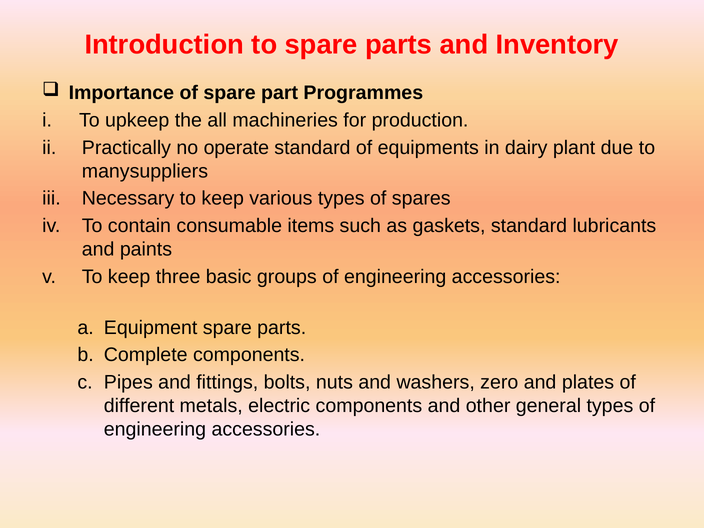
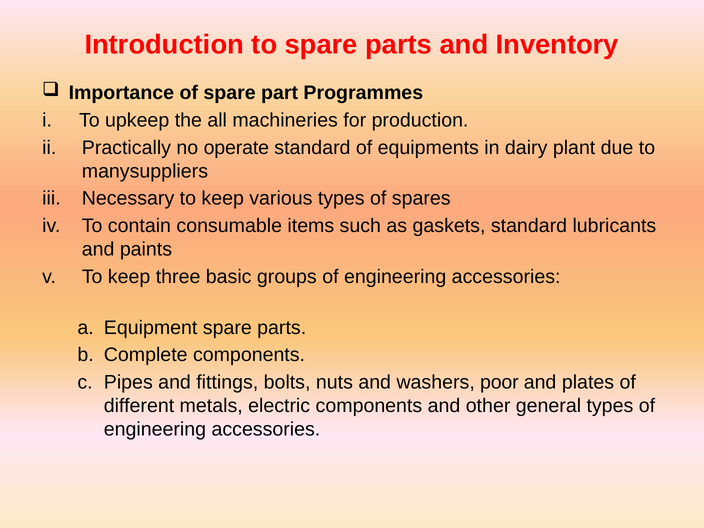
zero: zero -> poor (499, 382)
